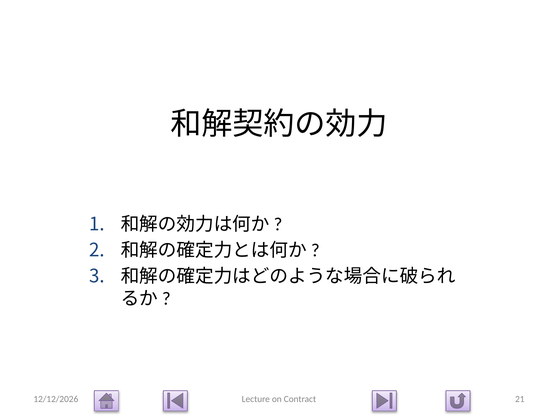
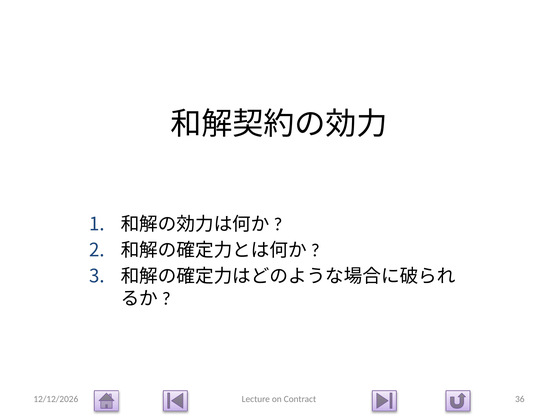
21: 21 -> 36 (520, 400)
